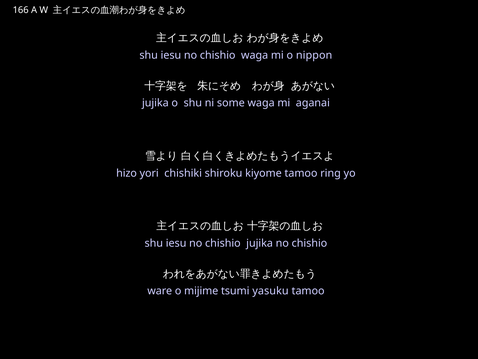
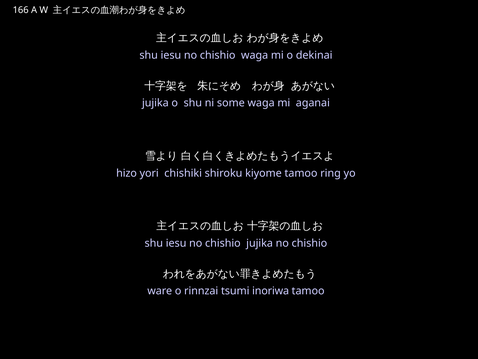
nippon: nippon -> dekinai (314, 55)
mijime: mijime -> rinnzai (201, 291)
yasuku: yasuku -> inoriwa (271, 291)
